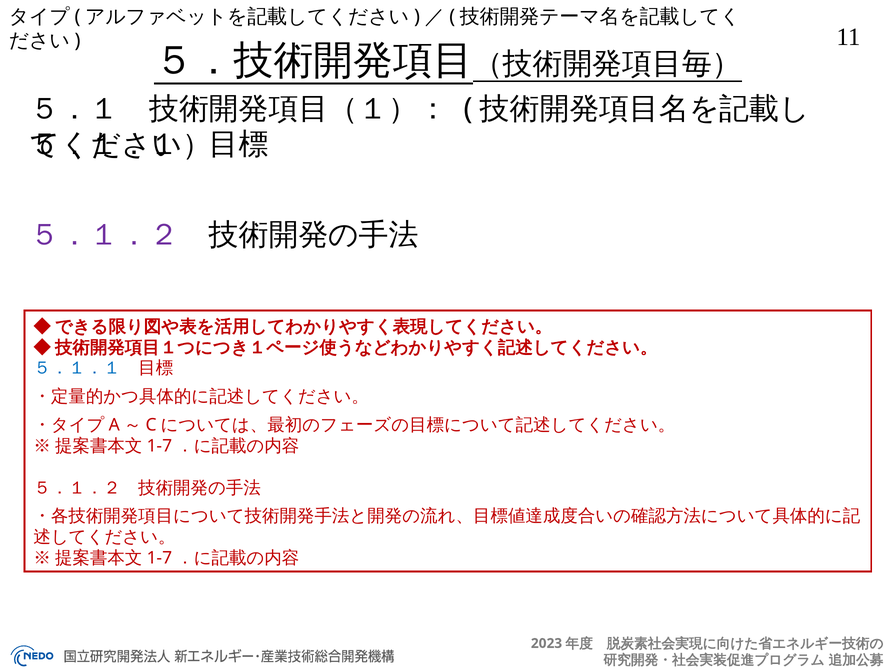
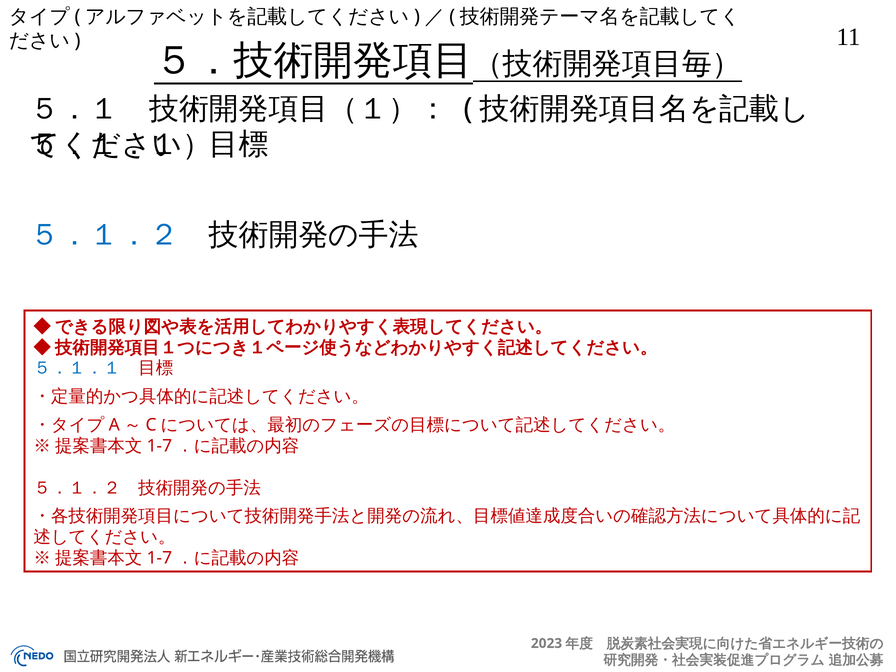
５．１．２ colour: purple -> blue (104, 235)
